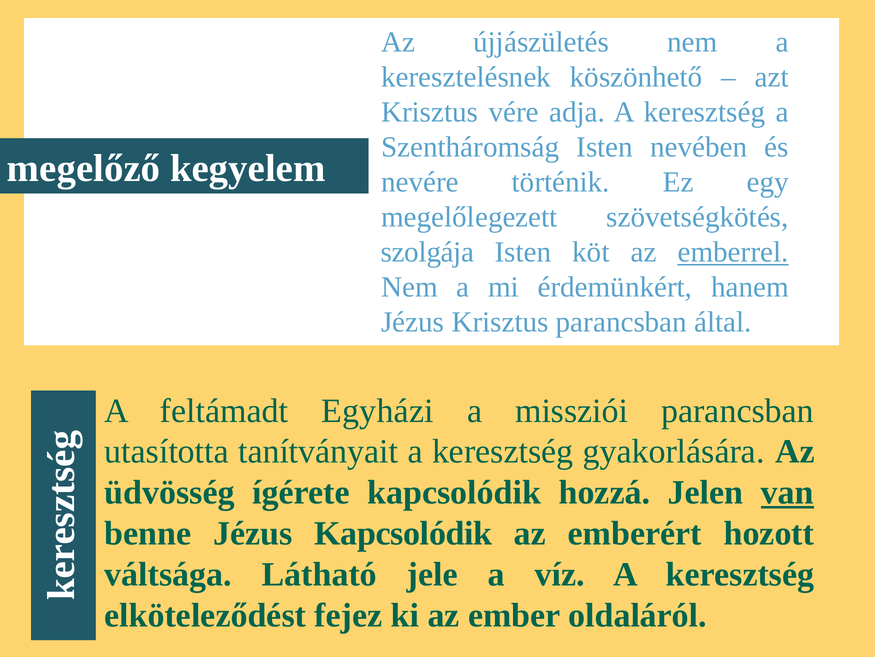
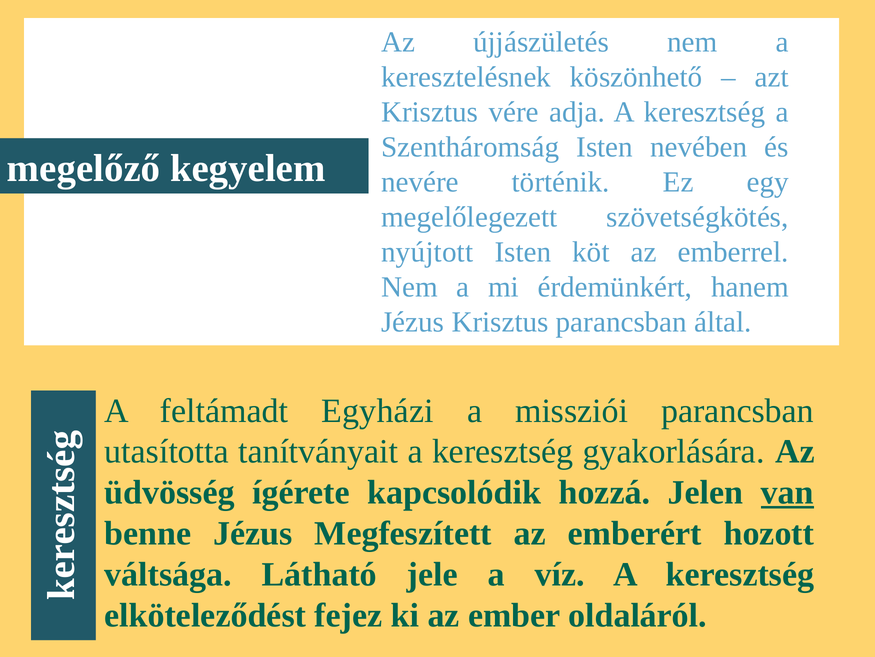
szolgája: szolgája -> nyújtott (427, 252)
emberrel underline: present -> none (733, 252)
Jézus Kapcsolódik: Kapcsolódik -> Megfeszített (403, 533)
